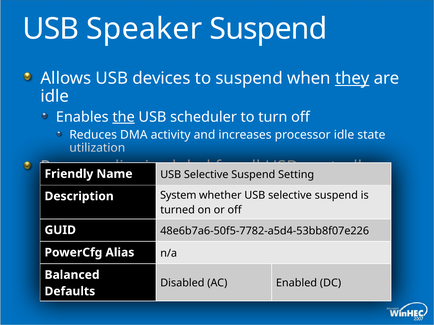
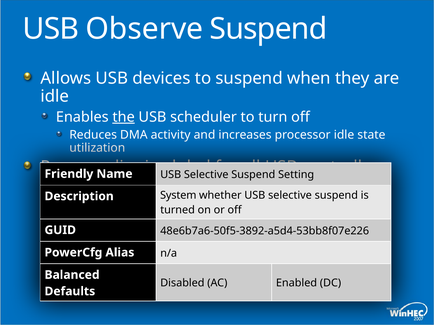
Speaker: Speaker -> Observe (144, 29)
they underline: present -> none (352, 78)
48e6b7a6-50f5-7782-a5d4-53bb8f07e226: 48e6b7a6-50f5-7782-a5d4-53bb8f07e226 -> 48e6b7a6-50f5-3892-a5d4-53bb8f07e226 (265, 231)
